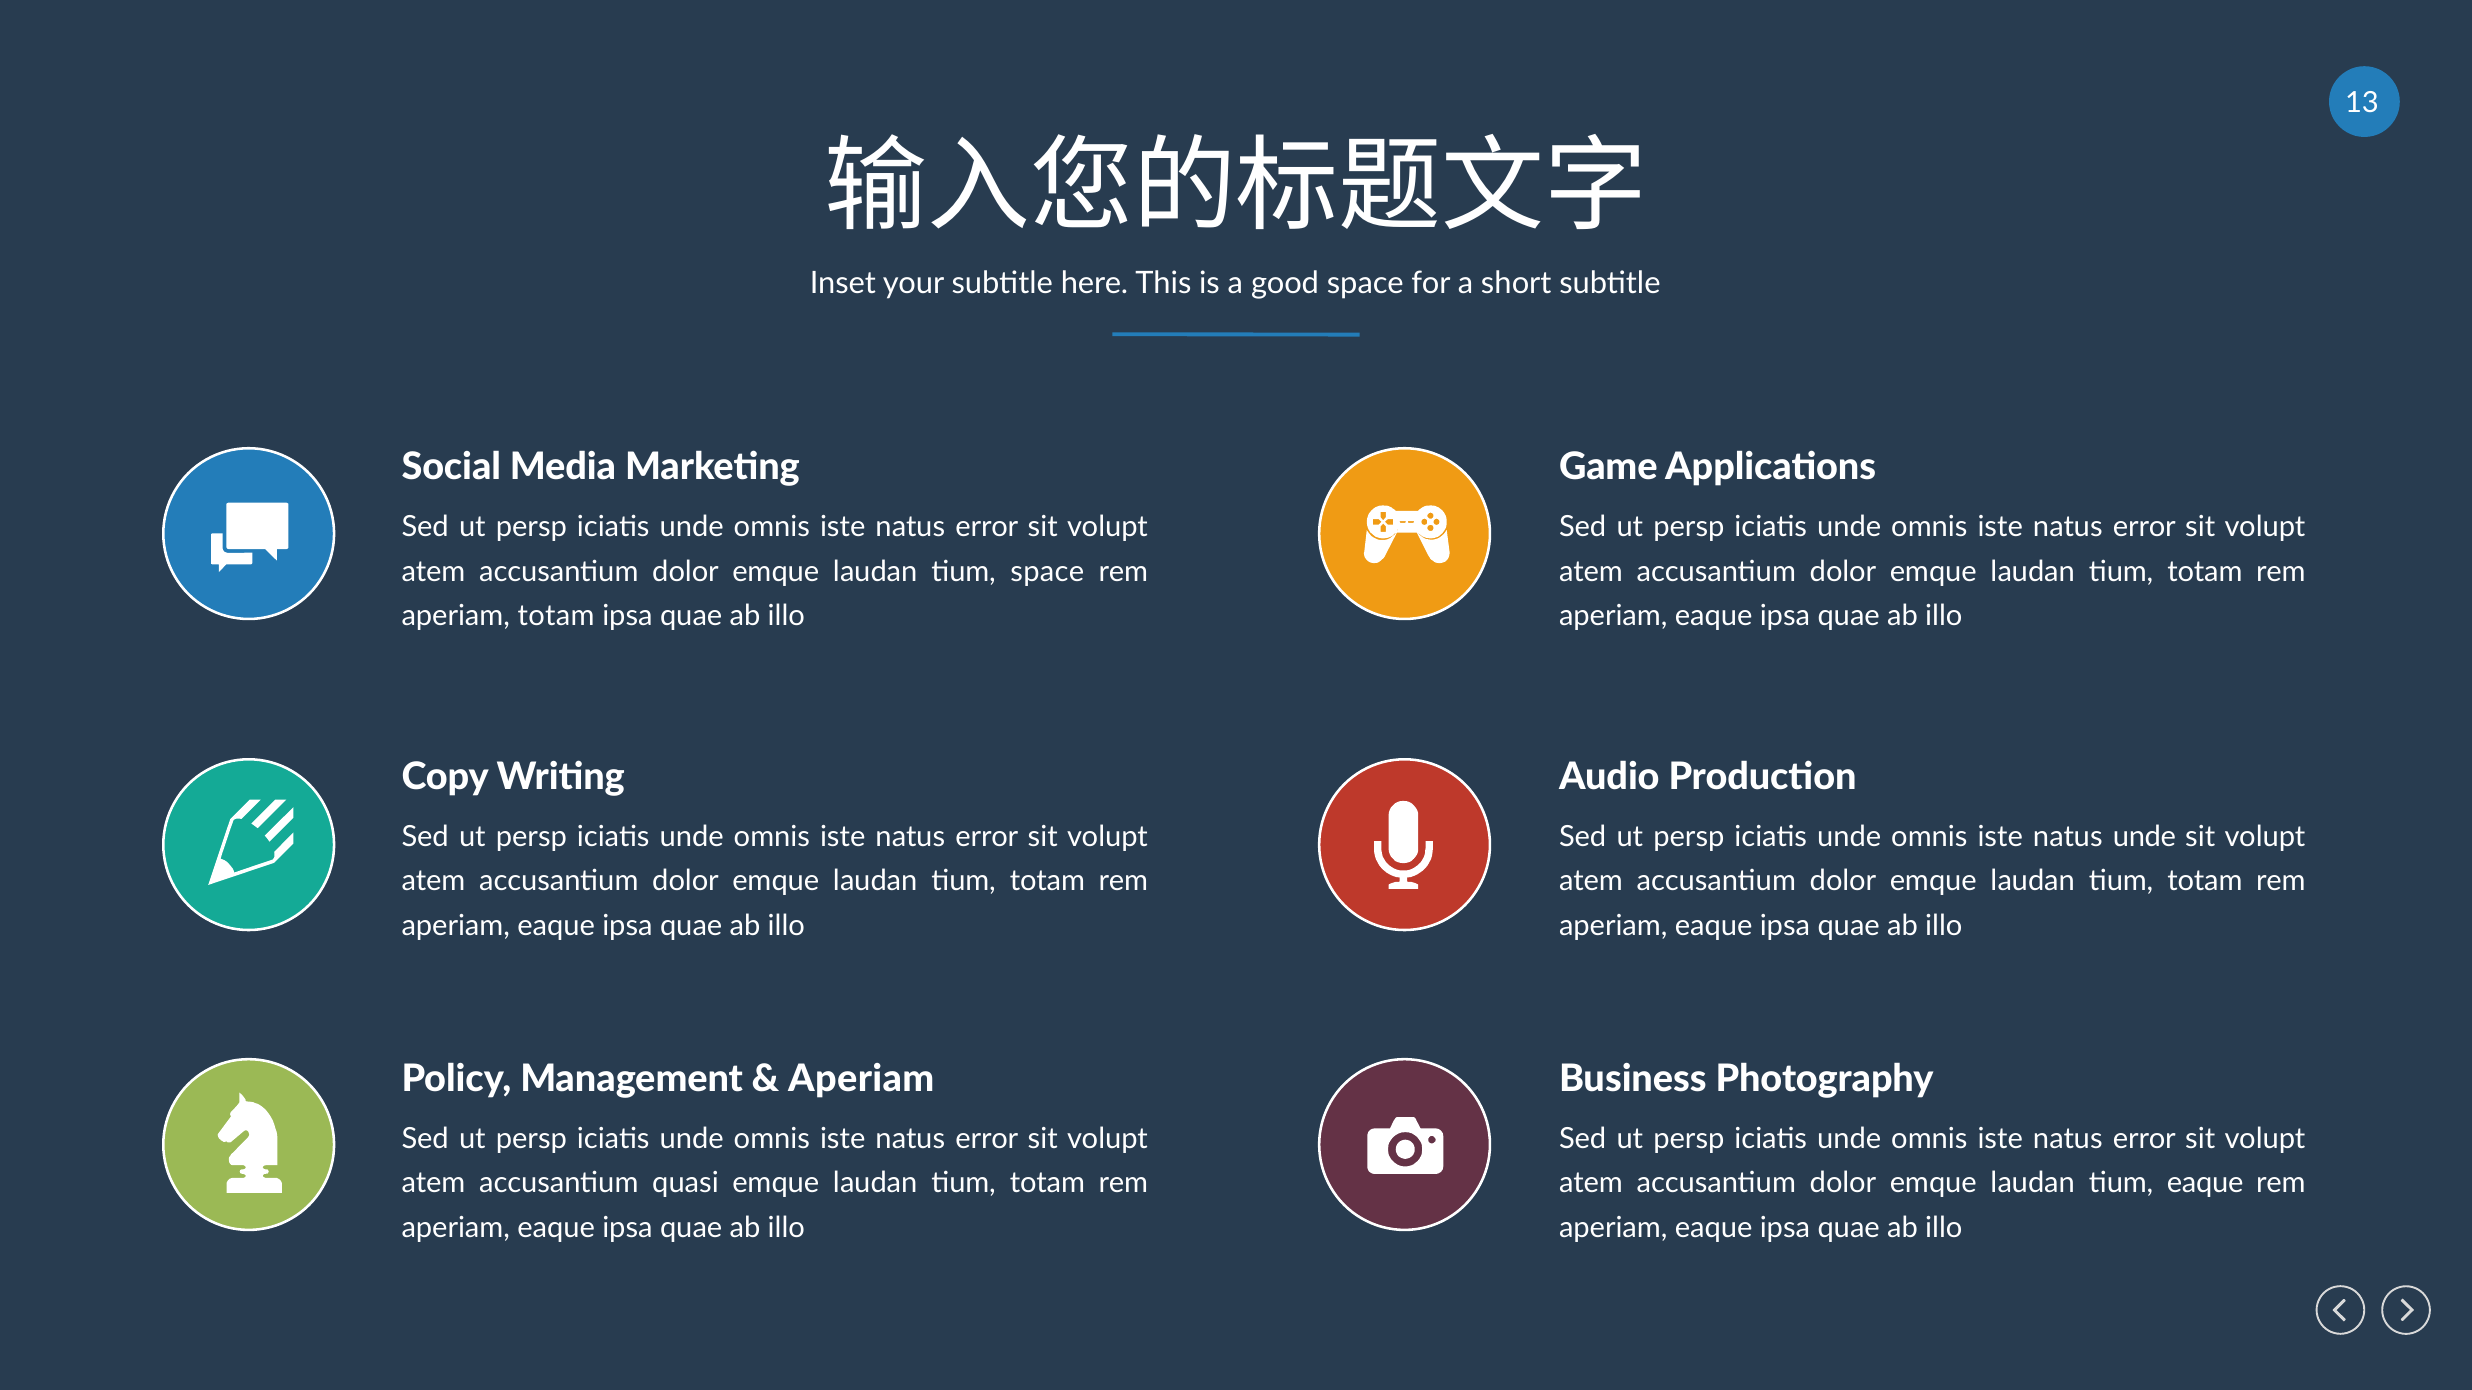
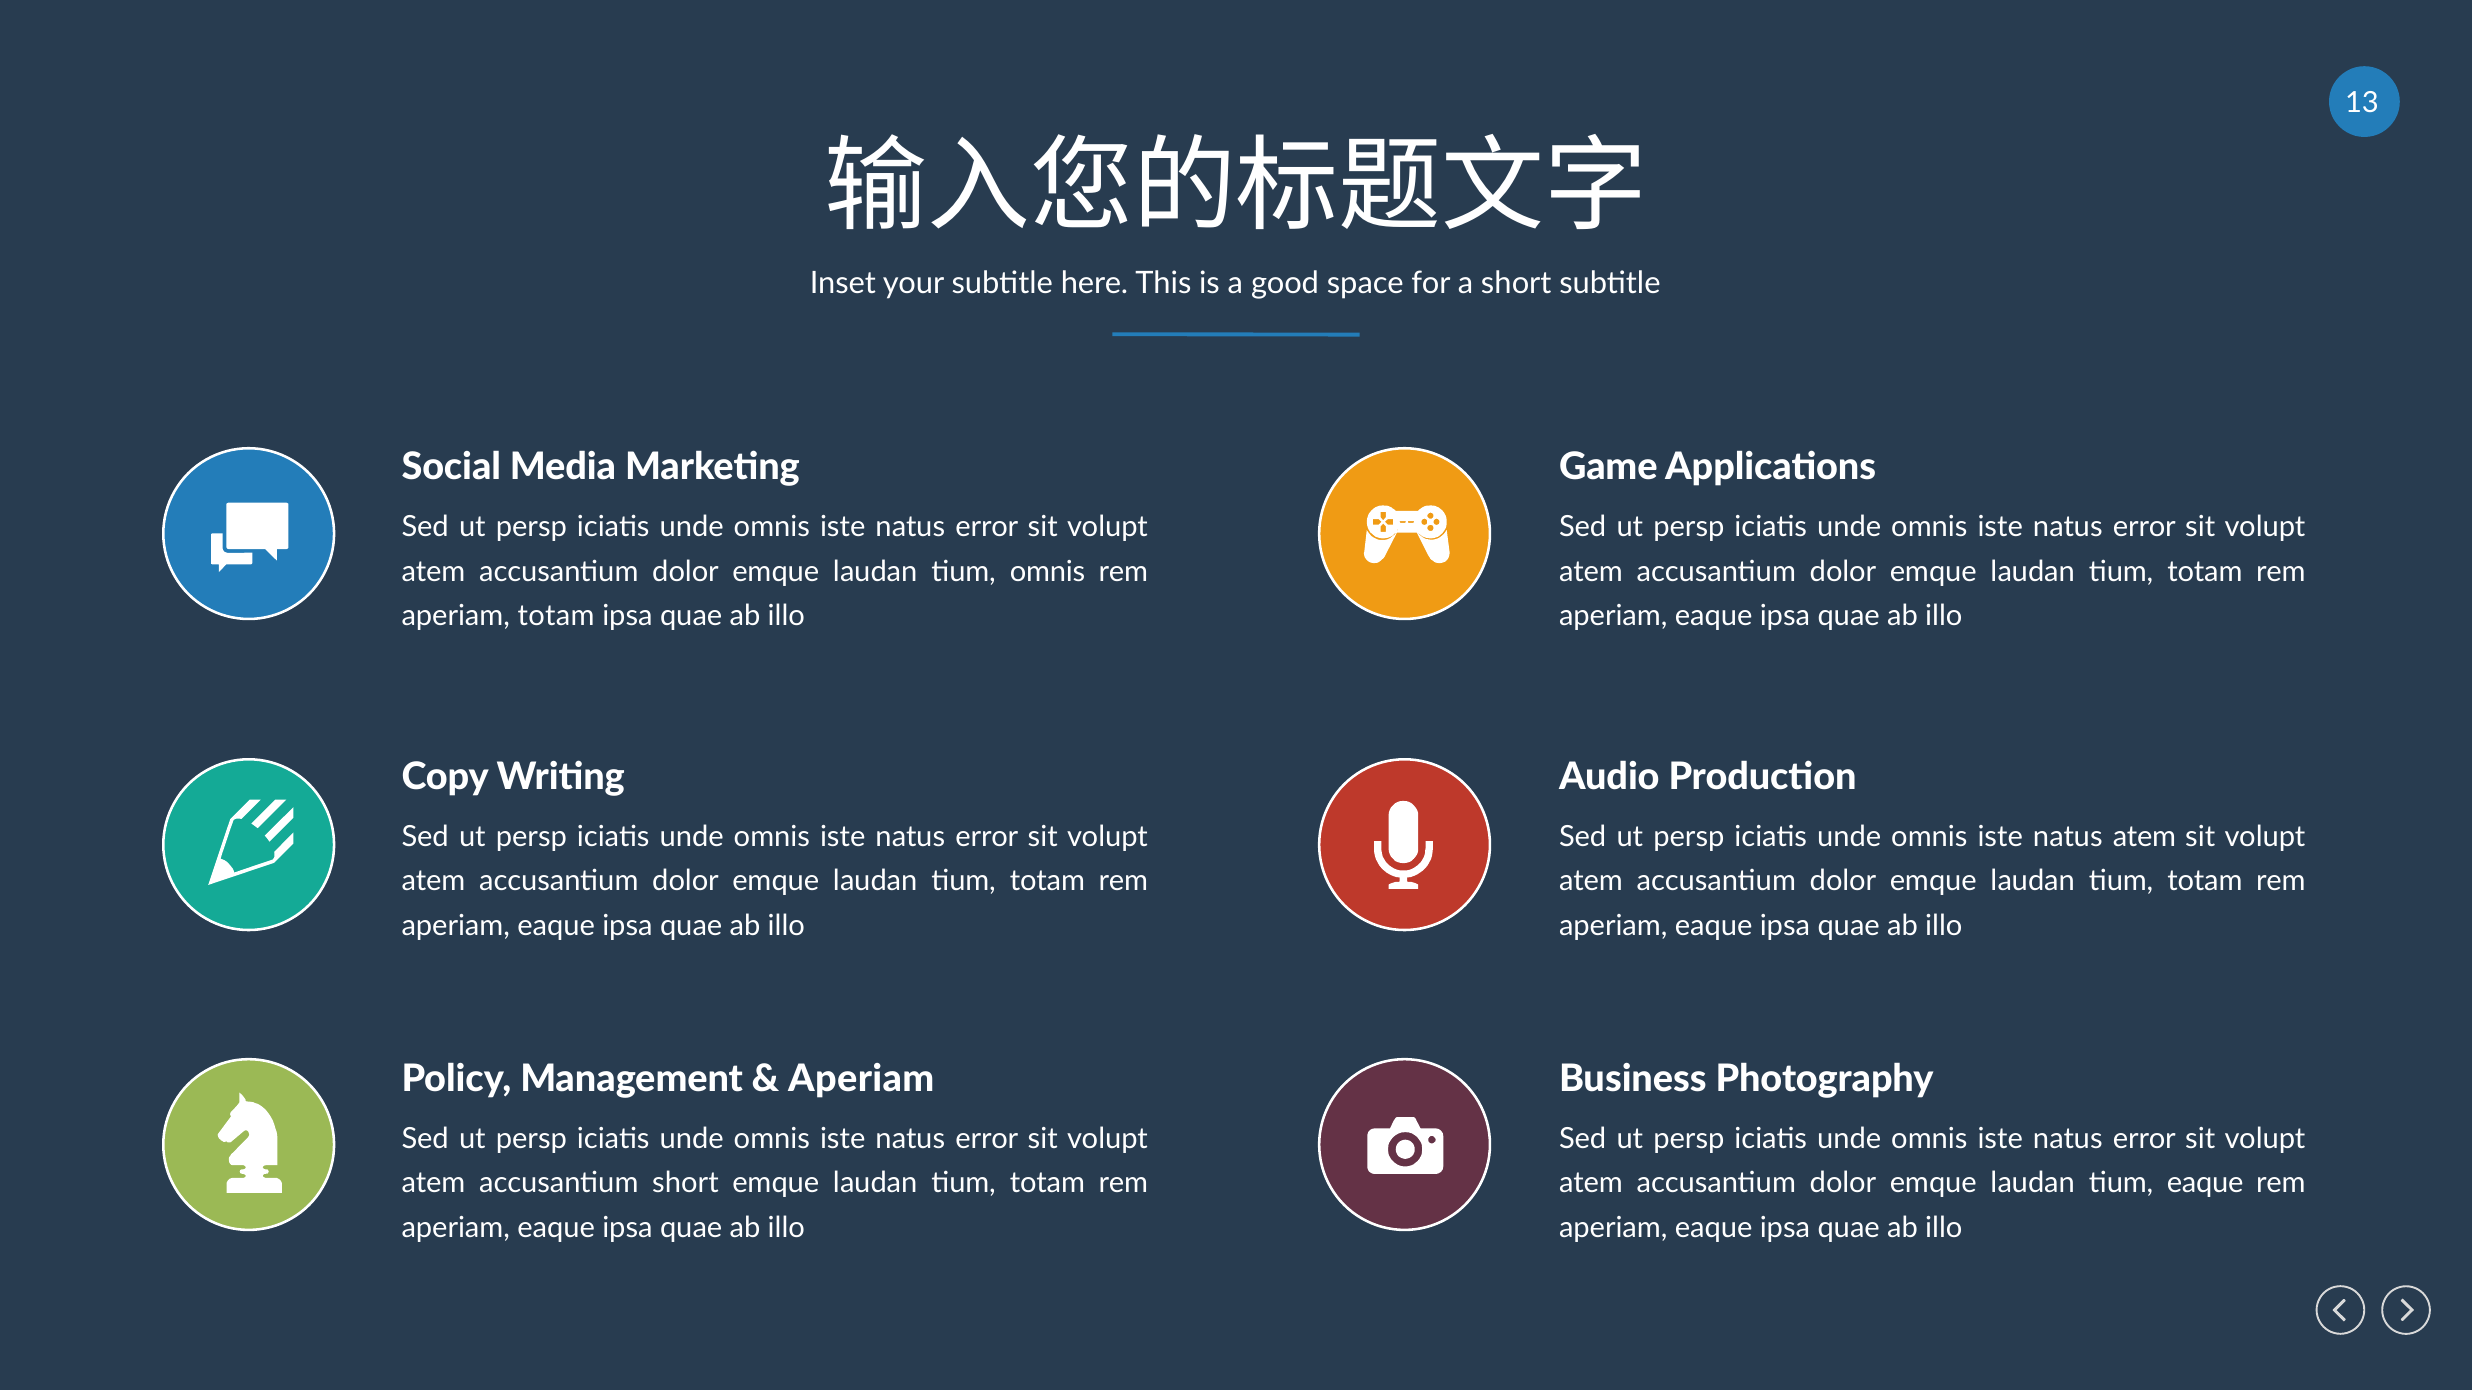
tium space: space -> omnis (1048, 572)
natus unde: unde -> atem (2144, 837)
accusantium quasi: quasi -> short (685, 1184)
